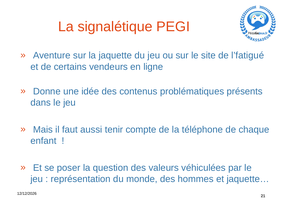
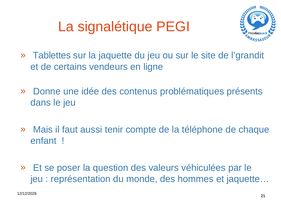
Aventure: Aventure -> Tablettes (52, 55)
l’fatigué: l’fatigué -> l’grandit (248, 55)
